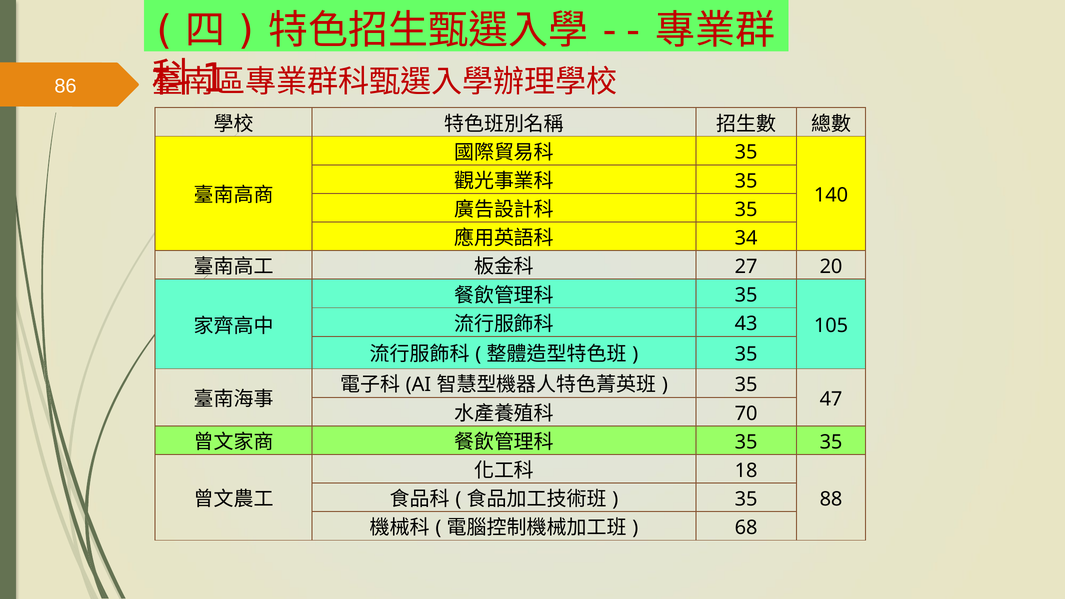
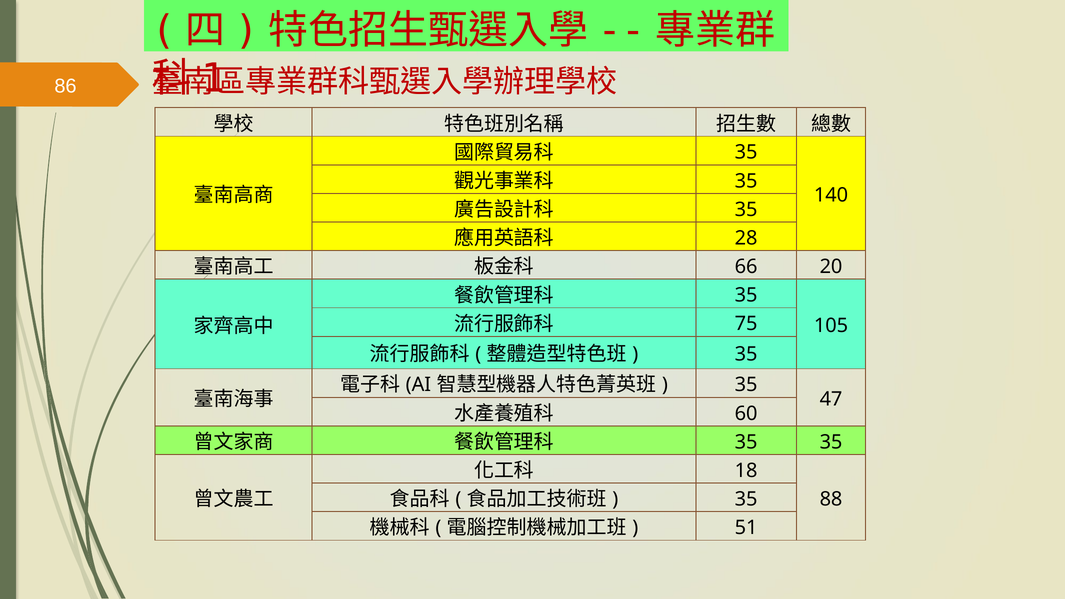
34: 34 -> 28 (746, 238)
27: 27 -> 66 (746, 267)
43: 43 -> 75 (746, 324)
70: 70 -> 60 (746, 413)
68: 68 -> 51 (746, 528)
